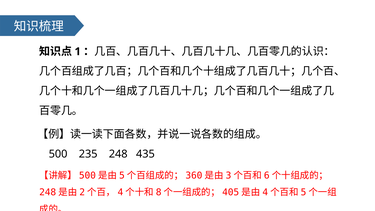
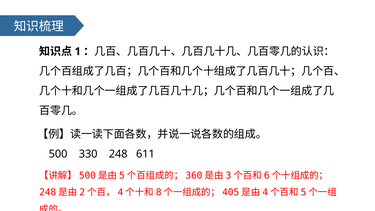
235: 235 -> 330 (88, 154)
435: 435 -> 611 (145, 154)
